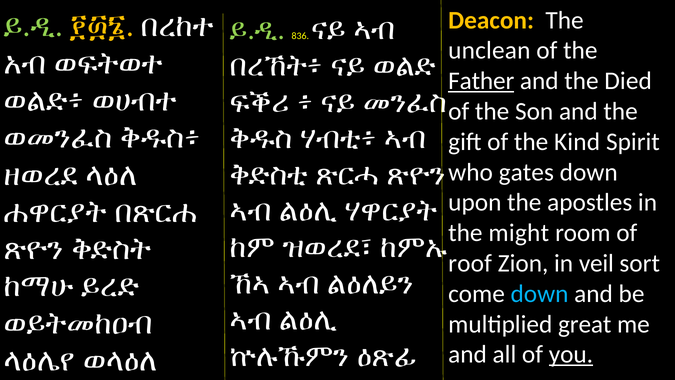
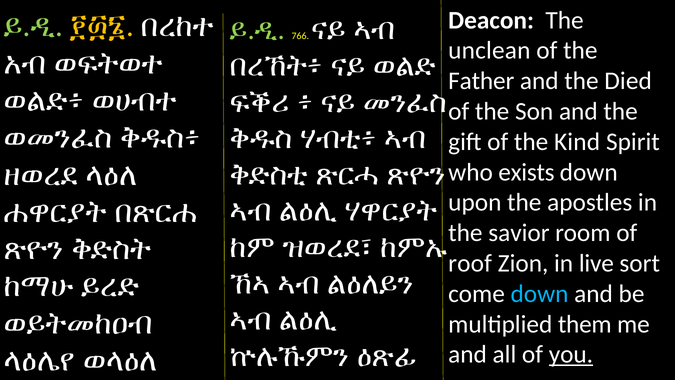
Deacon colour: yellow -> white (491, 20)
836: 836 -> 766 (300, 36)
Father underline: present -> none (481, 81)
gates: gates -> exists (526, 172)
might: might -> savior (519, 233)
veil: veil -> live (596, 263)
great: great -> them (585, 324)
